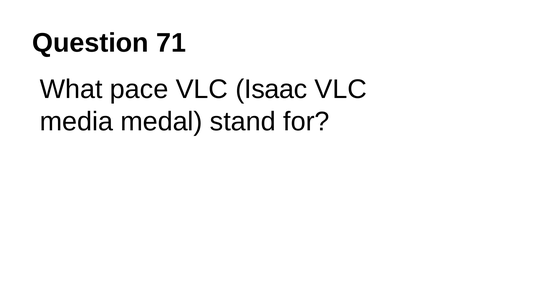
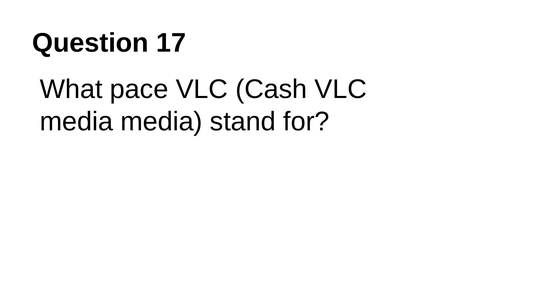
71: 71 -> 17 (171, 43)
Isaac: Isaac -> Cash (271, 89)
media medal: medal -> media (161, 121)
